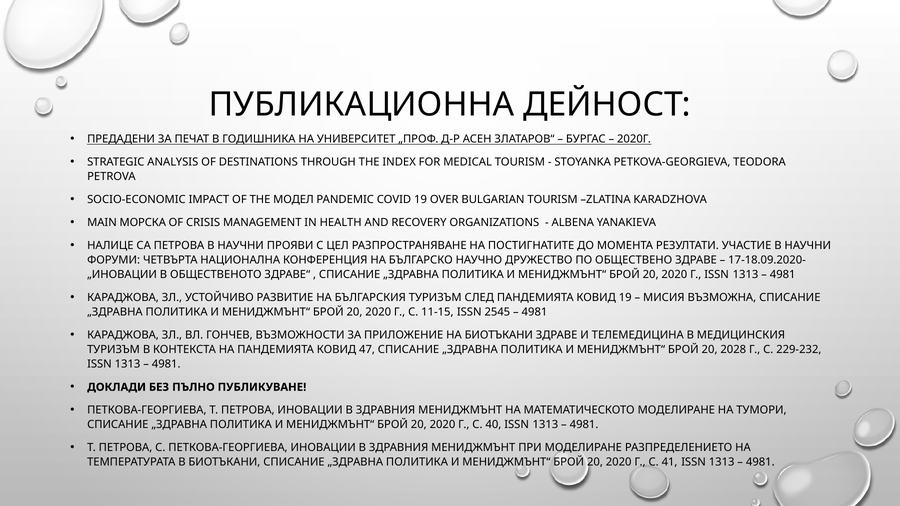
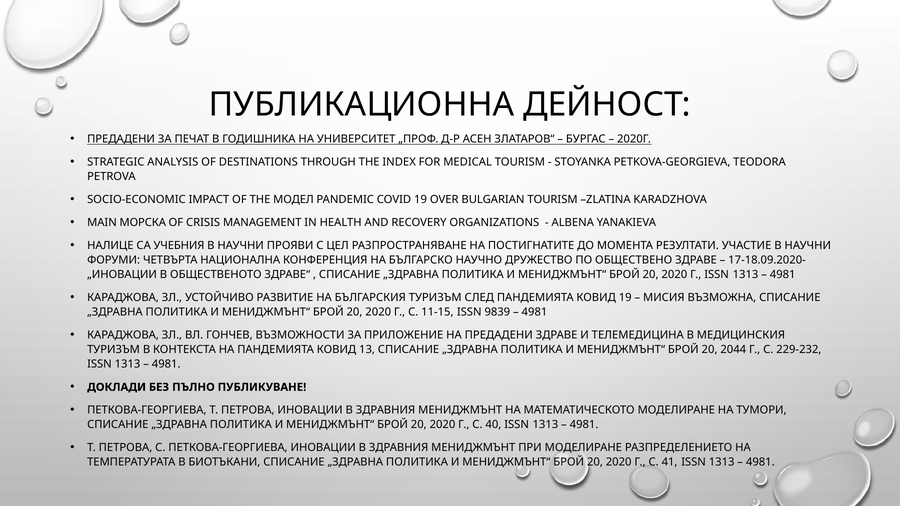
СА ПЕТРОВА: ПЕТРОВА -> УЧЕБНИЯ (179, 246)
2545: 2545 -> 9839 (497, 312)
НА БИОТЪКАНИ: БИОТЪКАНИ -> ПРЕДАДЕНИ (499, 335)
47: 47 -> 13 (367, 350)
2028: 2028 -> 2044 (733, 350)
